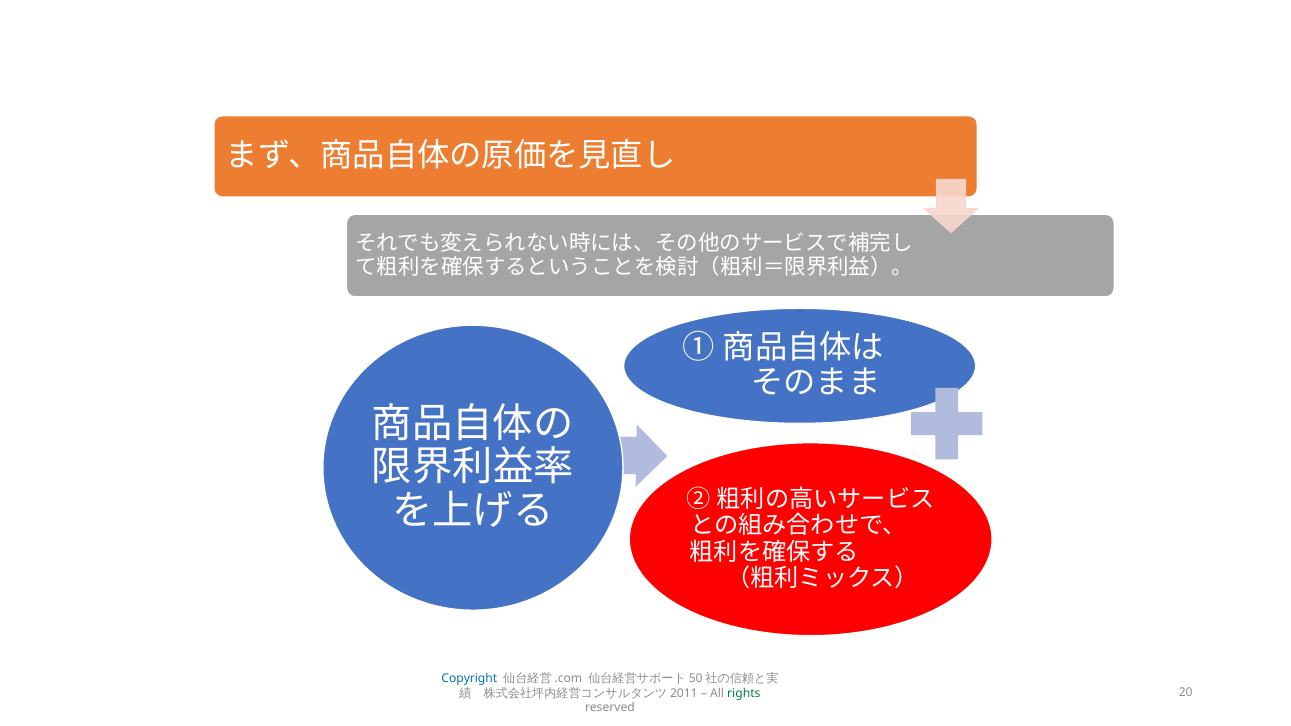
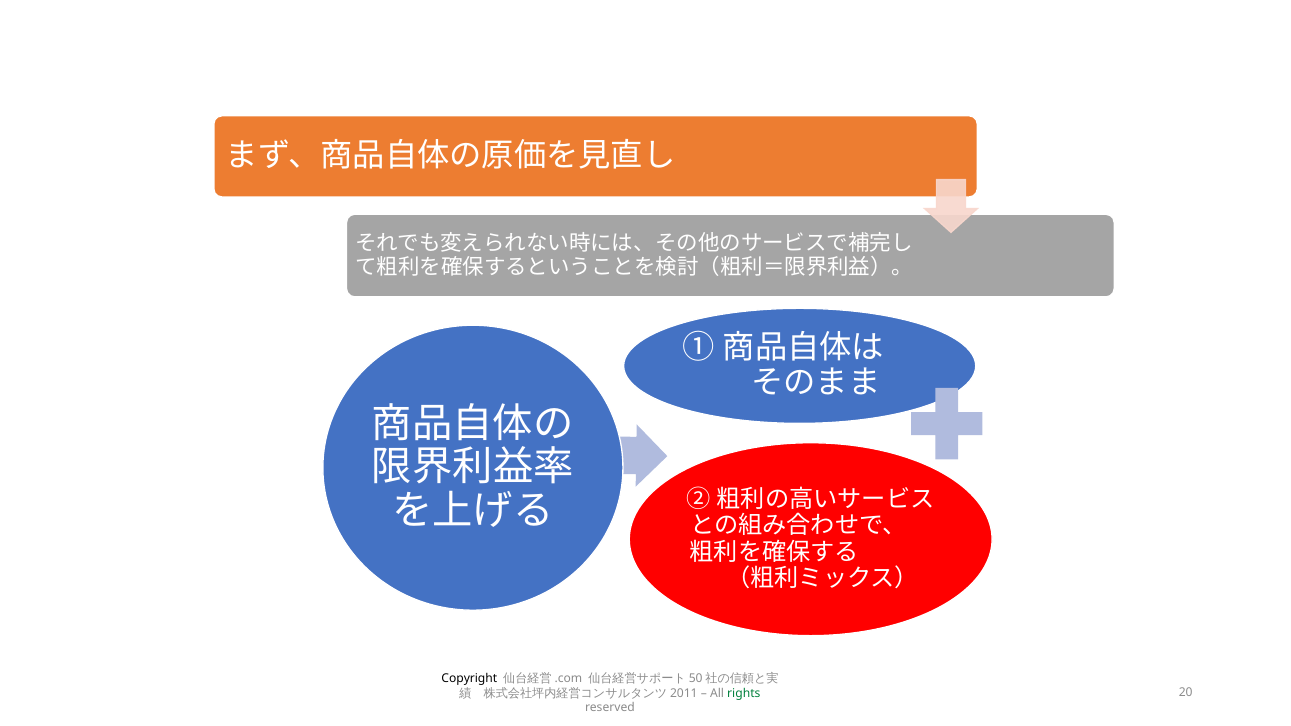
Copyright colour: blue -> black (469, 679)
